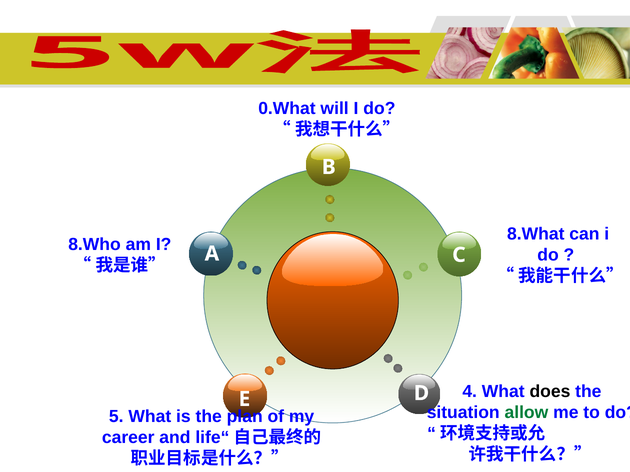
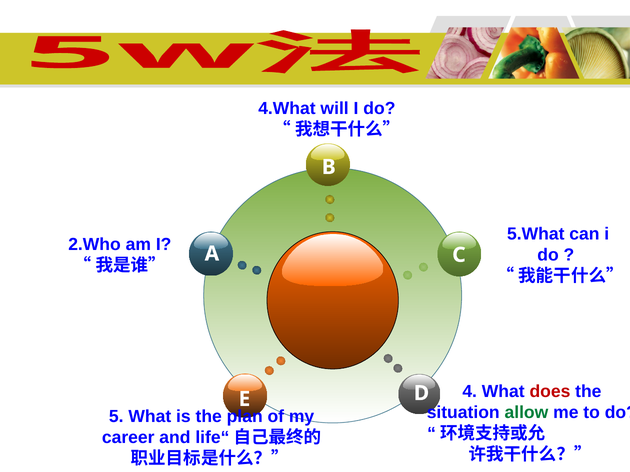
0.What: 0.What -> 4.What (287, 108)
8.What: 8.What -> 5.What (536, 234)
8.Who: 8.Who -> 2.Who (94, 245)
does colour: black -> red (550, 392)
